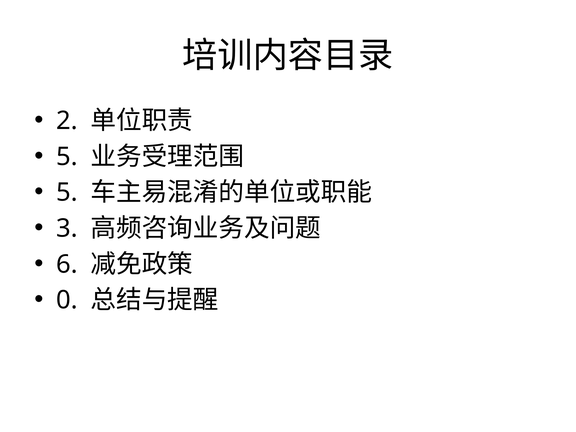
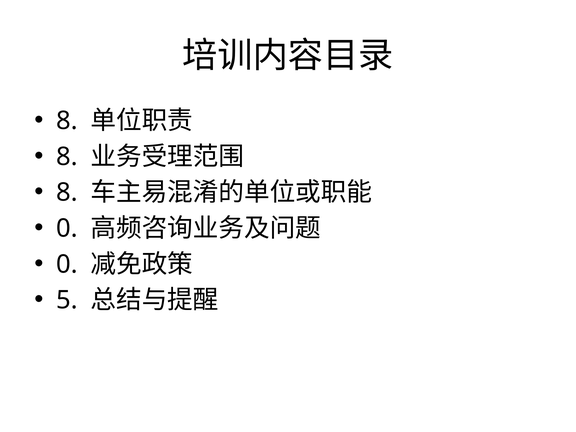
2: 2 -> 8 (67, 121)
5: 5 -> 8 (67, 157)
5: 5 -> 8 (67, 193)
3: 3 -> 0 (67, 228)
6: 6 -> 0 (67, 264)
0: 0 -> 5 (67, 300)
